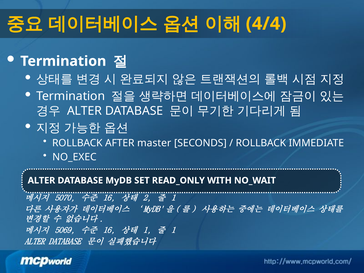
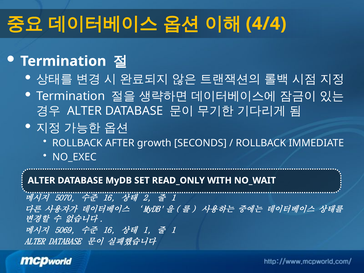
master: master -> growth (154, 143)
